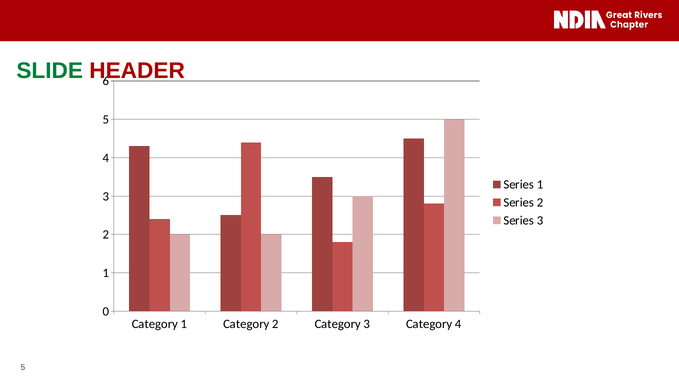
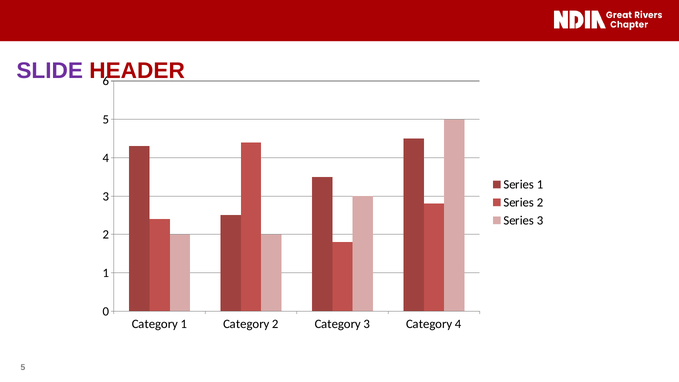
SLIDE colour: green -> purple (50, 71)
